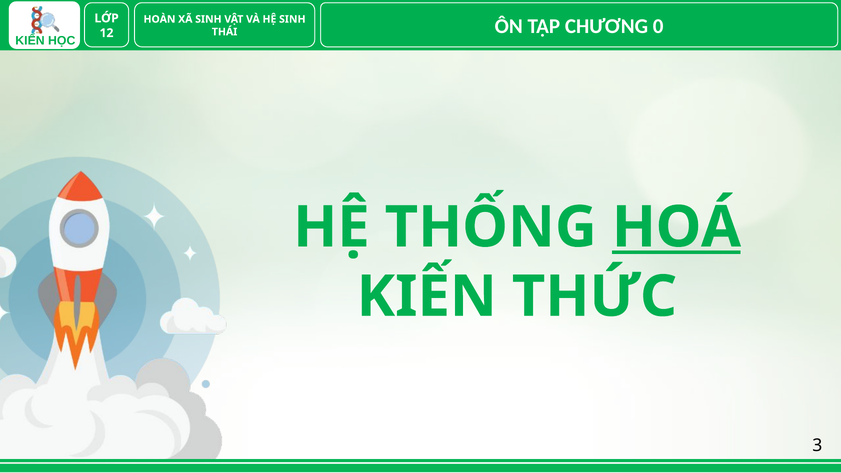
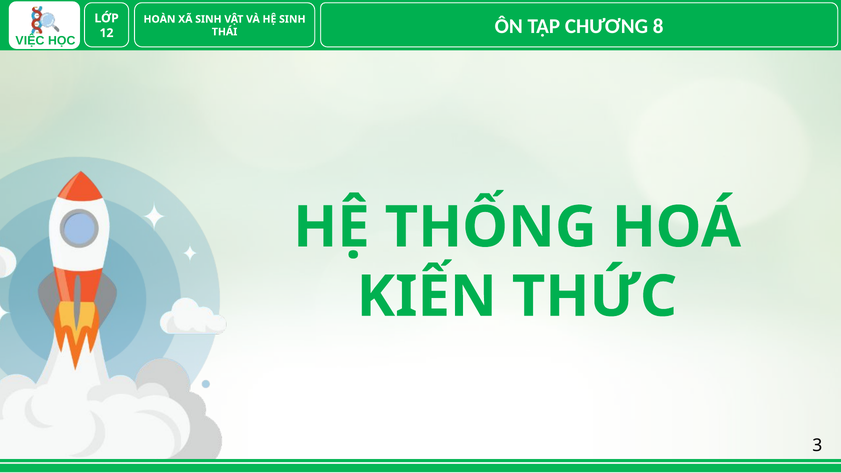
0: 0 -> 8 (658, 26)
KIẾN: KIẾN -> VIỆC (30, 41)
HOÁ underline: present -> none (676, 227)
